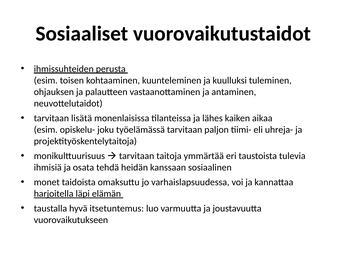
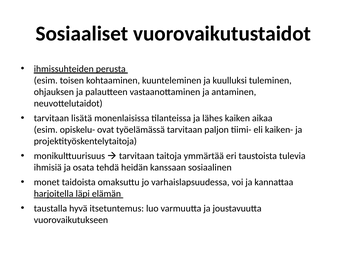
joku: joku -> ovat (106, 130)
uhreja-: uhreja- -> kaiken- (279, 130)
